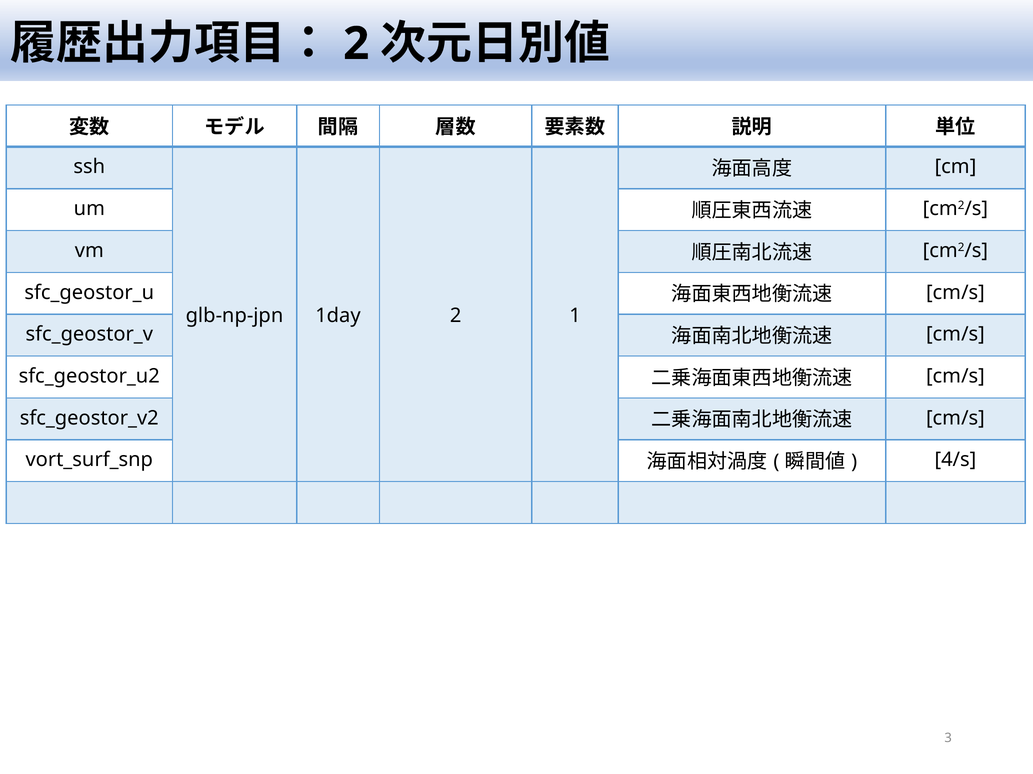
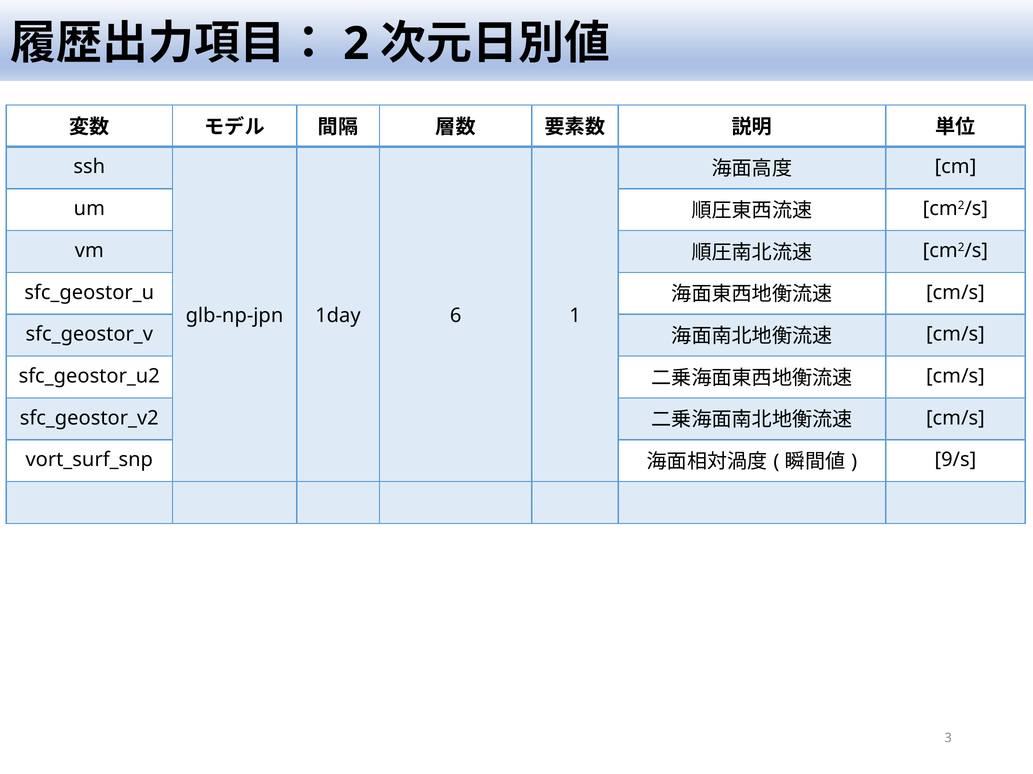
1day 2: 2 -> 6 (456, 316)
4/s: 4/s -> 9/s (955, 460)
